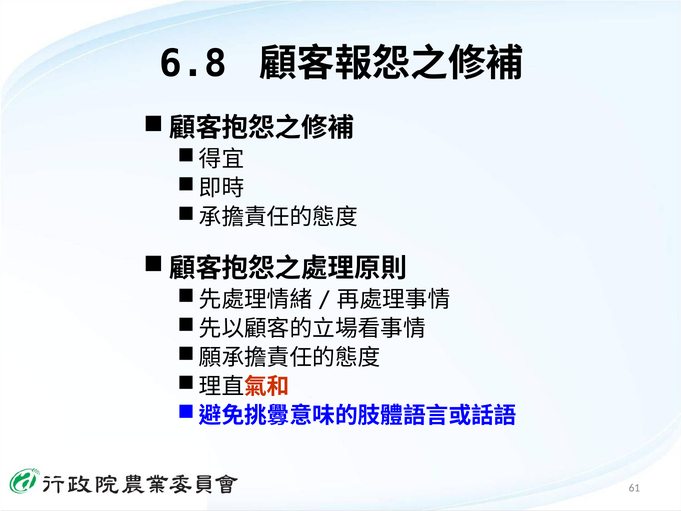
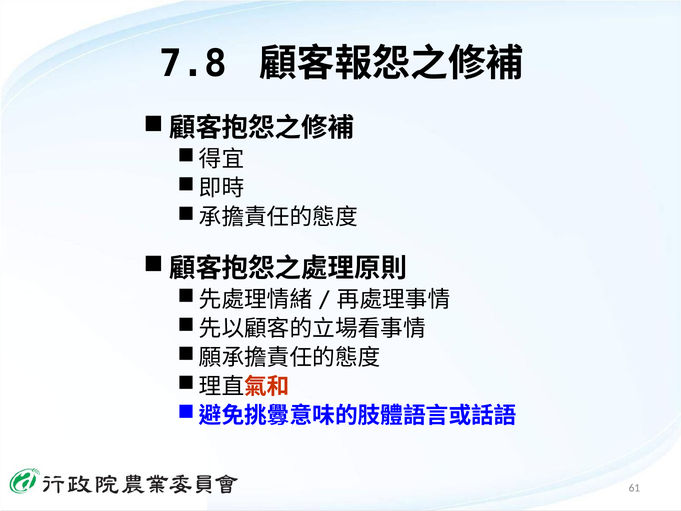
6.8: 6.8 -> 7.8 (193, 64)
